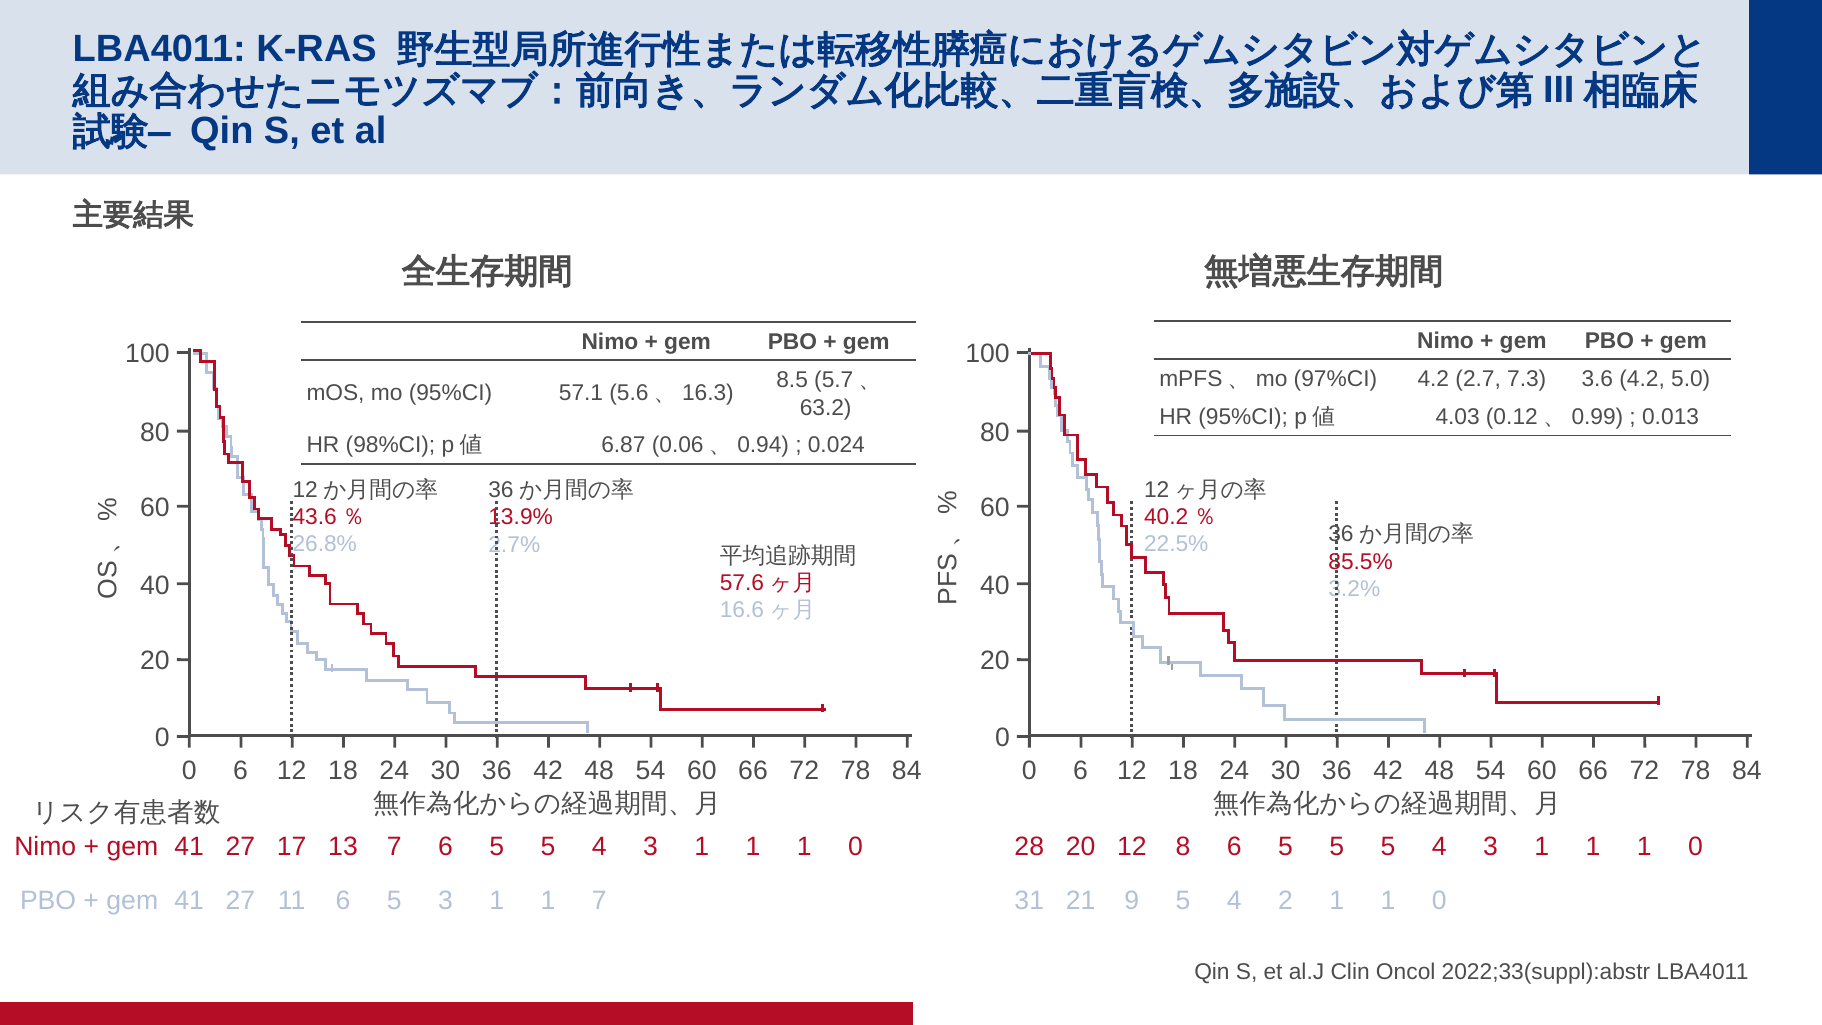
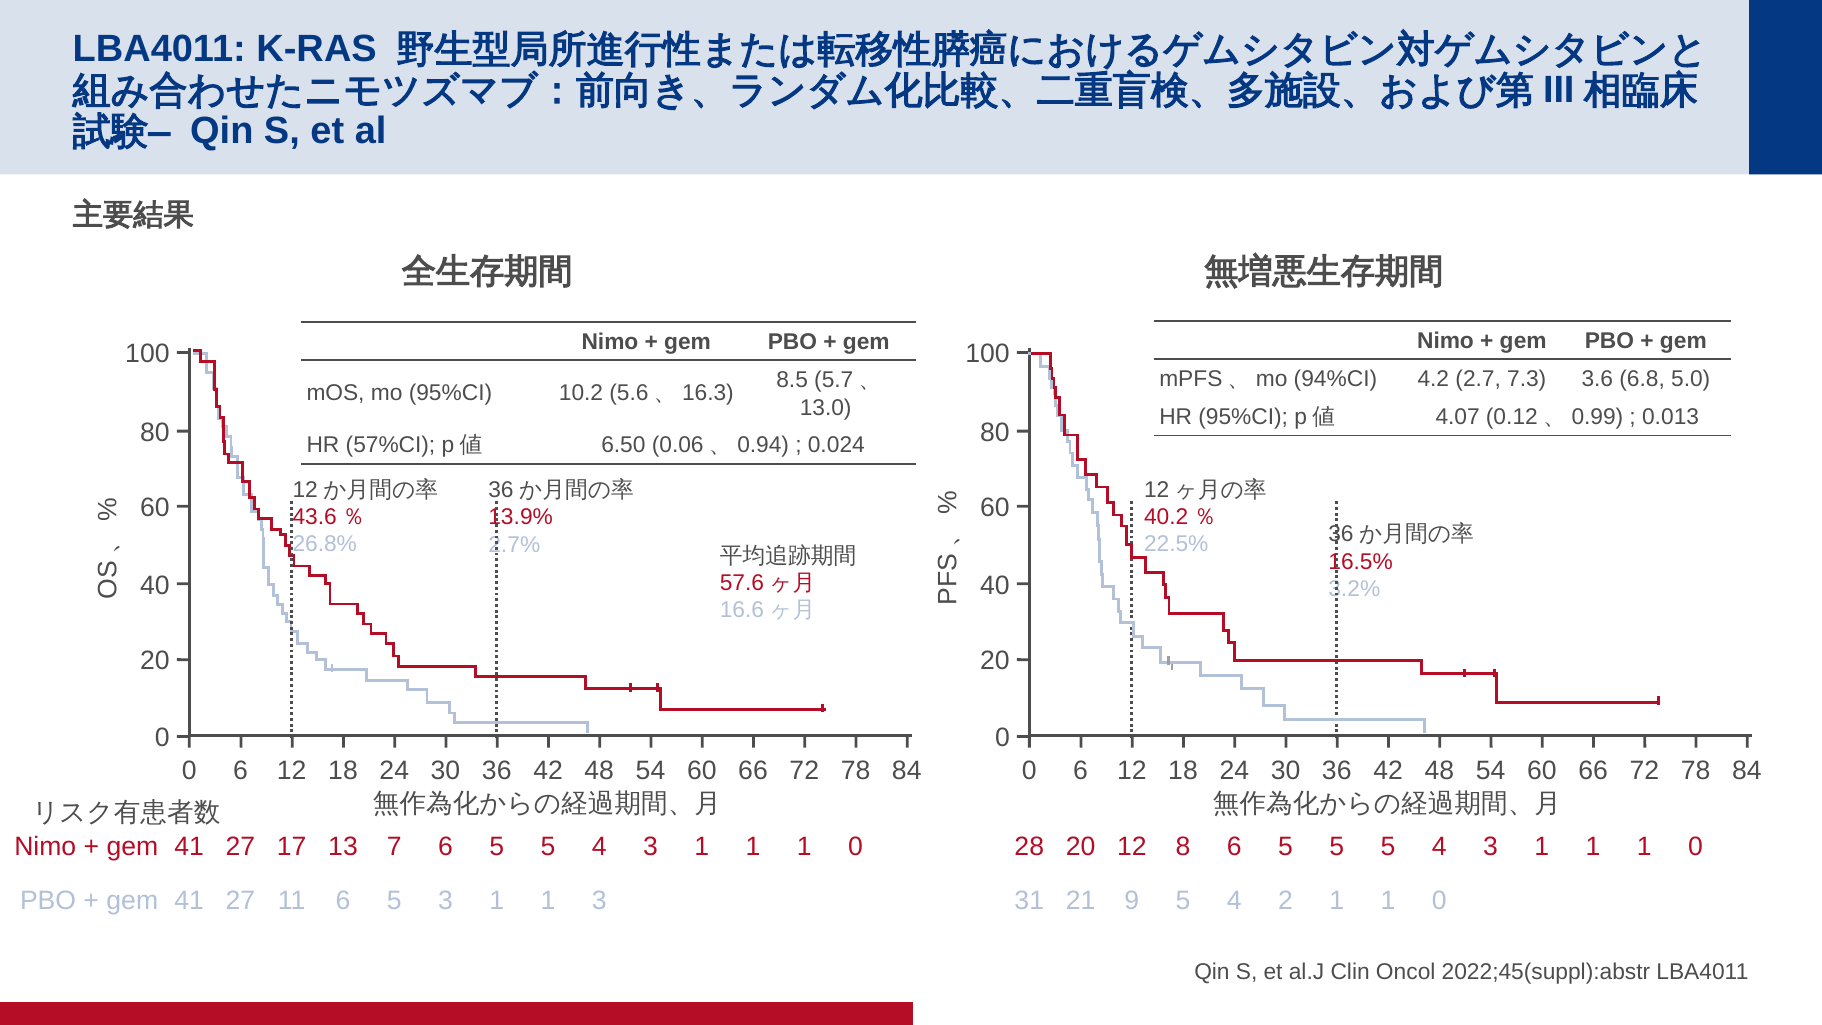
97%CI: 97%CI -> 94%CI (1335, 379)
3.6 4.2: 4.2 -> 6.8 (1642, 379)
57.1: 57.1 -> 10.2 (581, 393)
63.2: 63.2 -> 13.0 (826, 408)
4.03: 4.03 -> 4.07 (1458, 417)
98%CI: 98%CI -> 57%CI (390, 445)
6.87: 6.87 -> 6.50 (623, 445)
85.5%: 85.5% -> 16.5% (1361, 562)
gem 7: 7 -> 3 (599, 900)
2022;33(suppl):abstr: 2022;33(suppl):abstr -> 2022;45(suppl):abstr (1546, 972)
